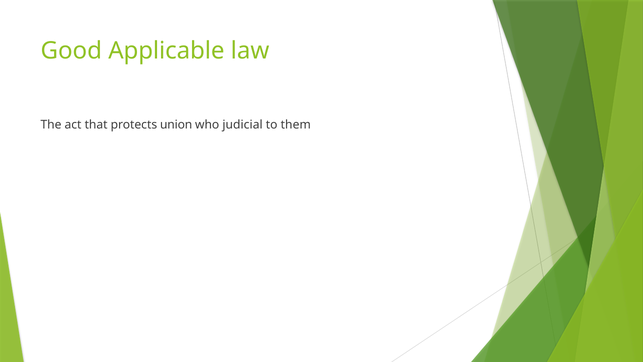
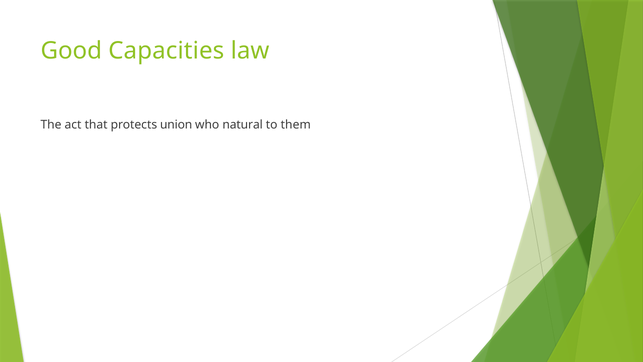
Applicable: Applicable -> Capacities (166, 51)
judicial: judicial -> natural (243, 124)
